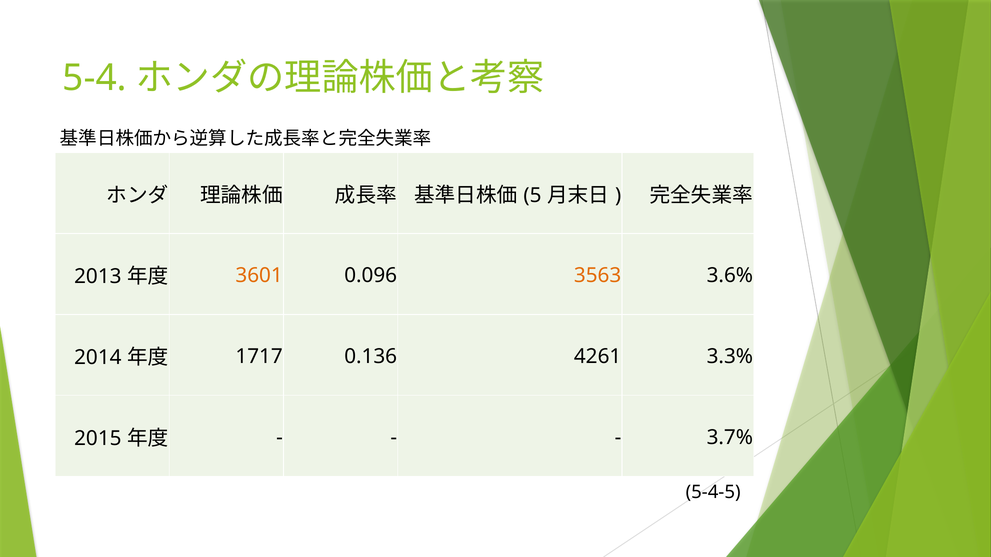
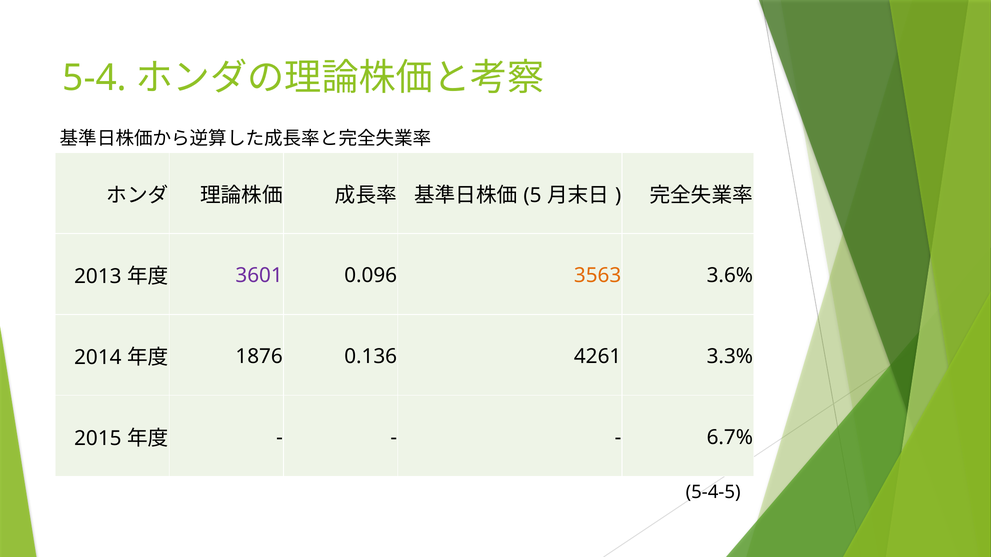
3601 colour: orange -> purple (259, 276)
1717: 1717 -> 1876 (259, 357)
3.7%: 3.7% -> 6.7% (730, 438)
